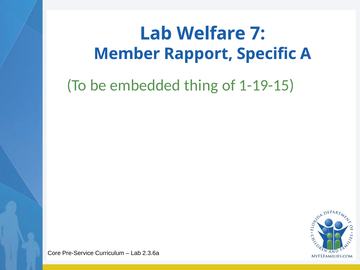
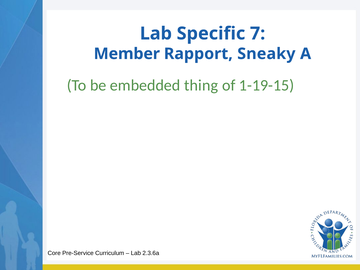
Welfare: Welfare -> Specific (211, 34)
Specific: Specific -> Sneaky (266, 54)
